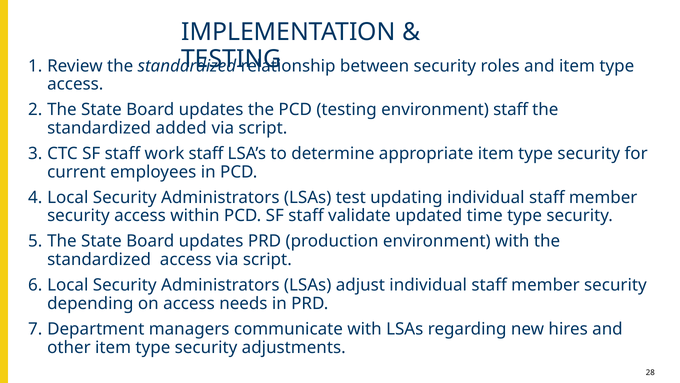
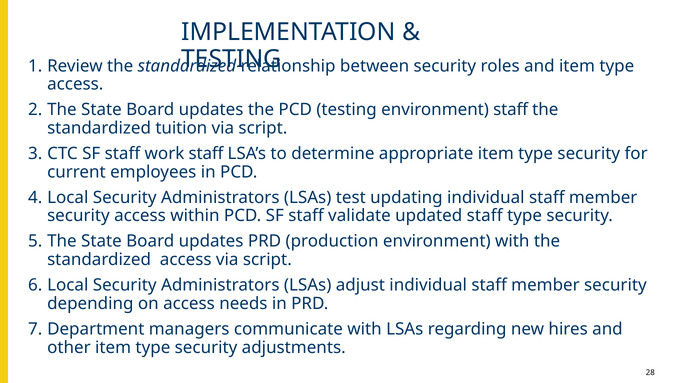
added: added -> tuition (181, 128)
updated time: time -> staff (485, 216)
